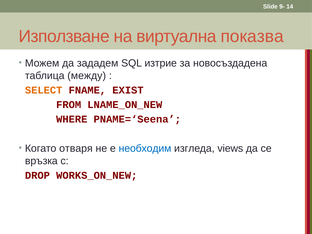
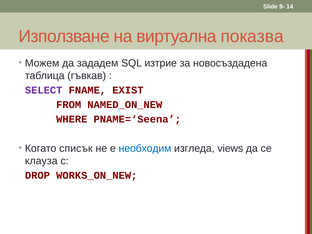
между: между -> гъвкав (87, 76)
SELECT colour: orange -> purple (44, 90)
LNAME_ON_NEW: LNAME_ON_NEW -> NAMED_ON_NEW (125, 105)
отваря: отваря -> списък (76, 148)
връзка: връзка -> клауза (41, 161)
